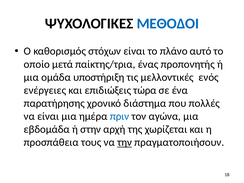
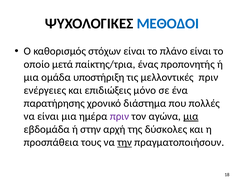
πλάνο αυτό: αυτό -> είναι (201, 51)
μελλοντικές ενός: ενός -> πριν (209, 77)
τώρα: τώρα -> μόνο (145, 90)
πριν colour: blue -> purple (119, 116)
μια underline: none -> present (191, 116)
χωρίζεται: χωρίζεται -> δύσκολες (166, 129)
